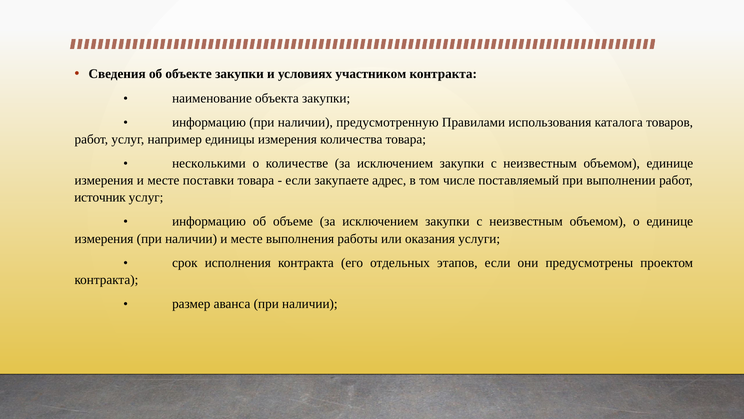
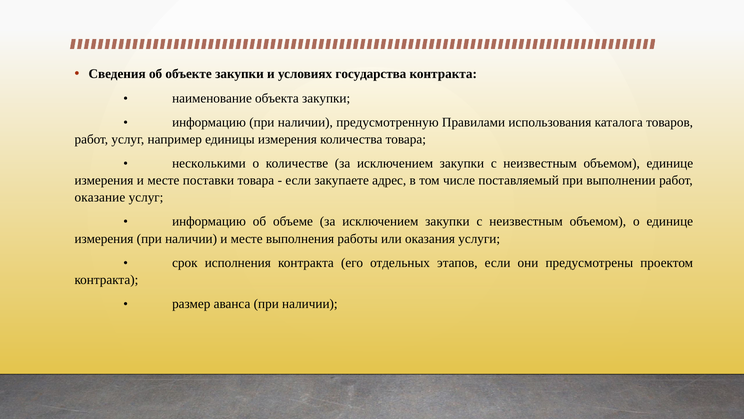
участником: участником -> государства (371, 74)
источник: источник -> оказание (100, 197)
